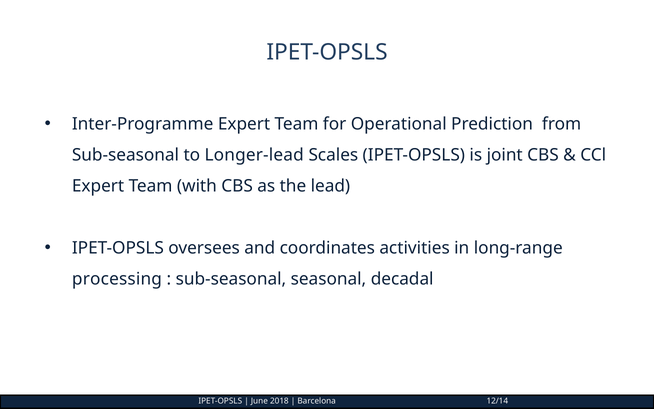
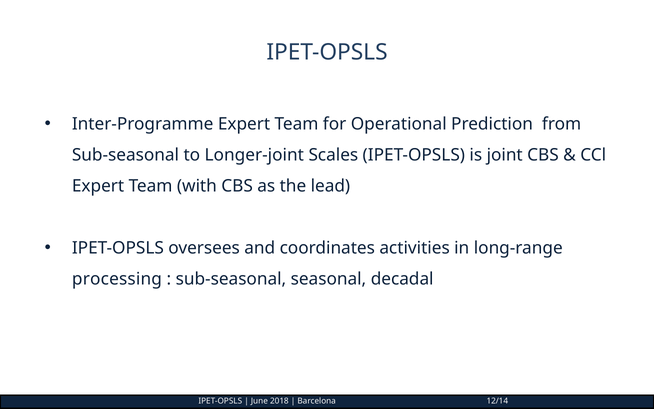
Longer-lead: Longer-lead -> Longer-joint (254, 155)
